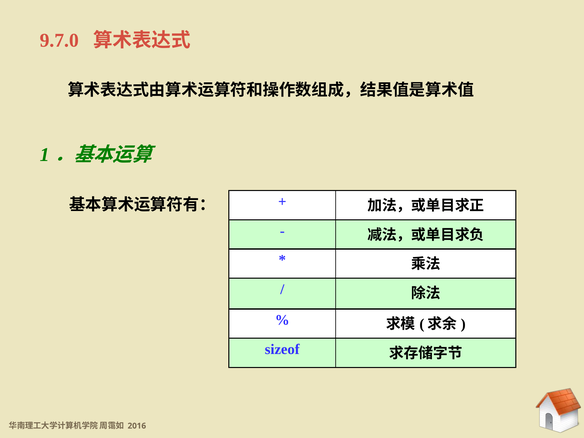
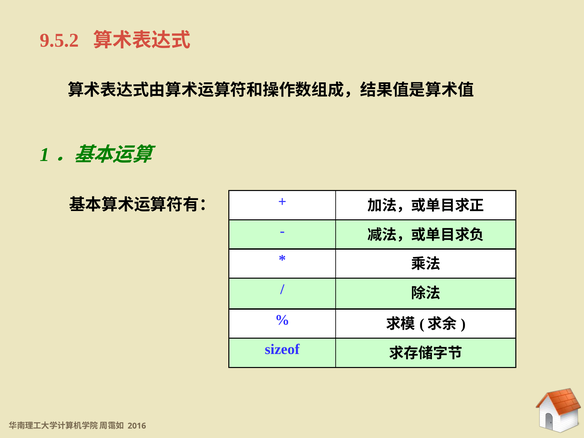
9.7.0: 9.7.0 -> 9.5.2 (59, 40)
